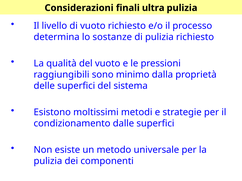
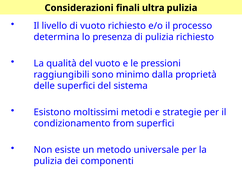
sostanze: sostanze -> presenza (112, 37)
dalle: dalle -> from (124, 124)
